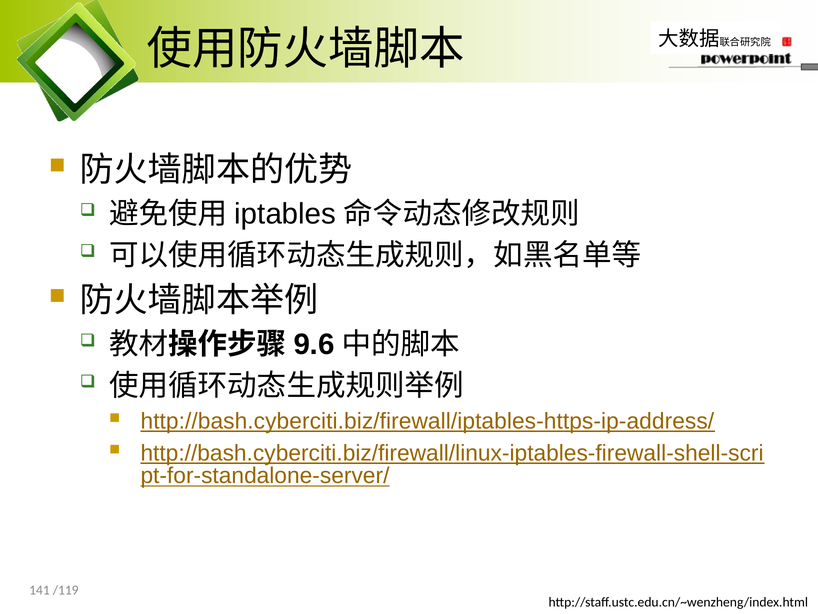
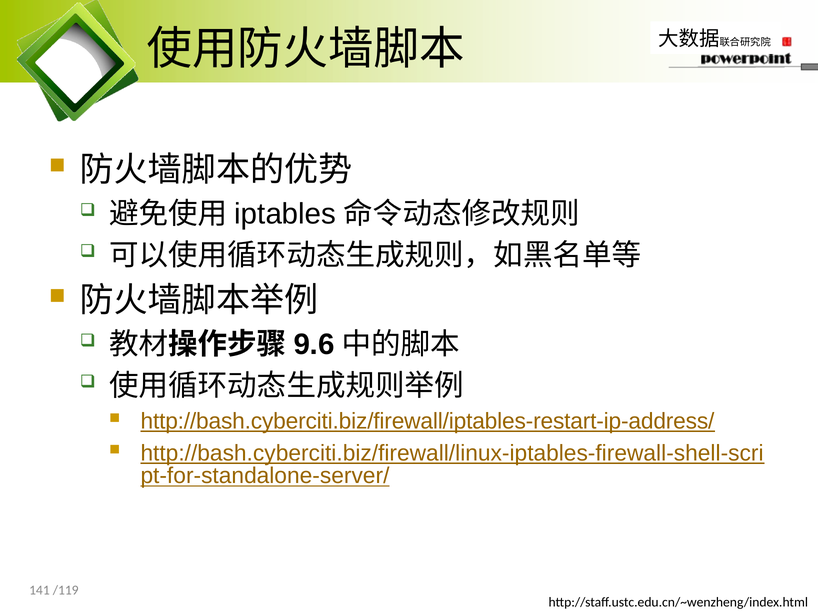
http://bash.cyberciti.biz/firewall/iptables-https-ip-address/: http://bash.cyberciti.biz/firewall/iptables-https-ip-address/ -> http://bash.cyberciti.biz/firewall/iptables-restart-ip-address/ (427, 421)
